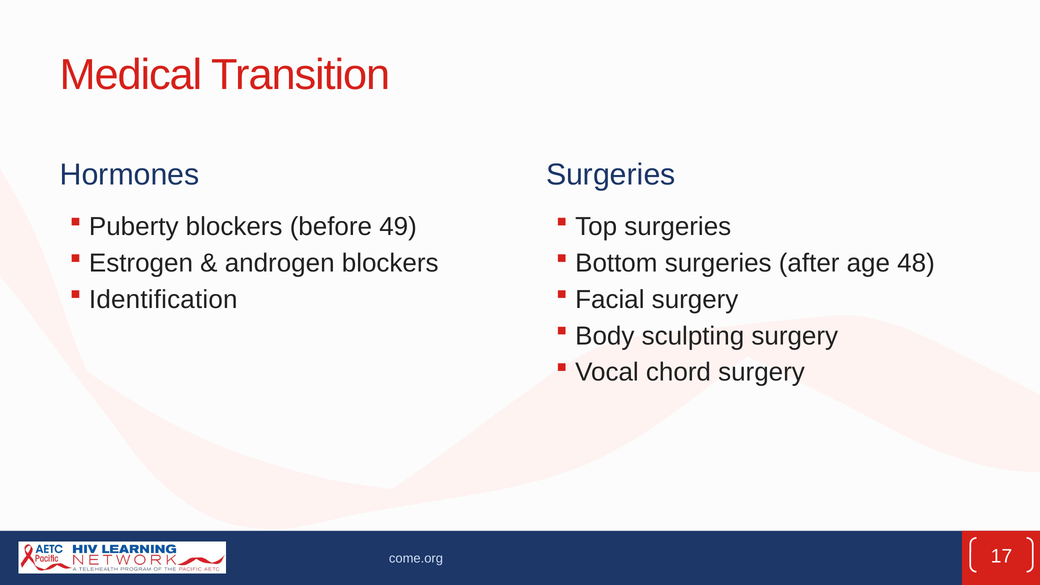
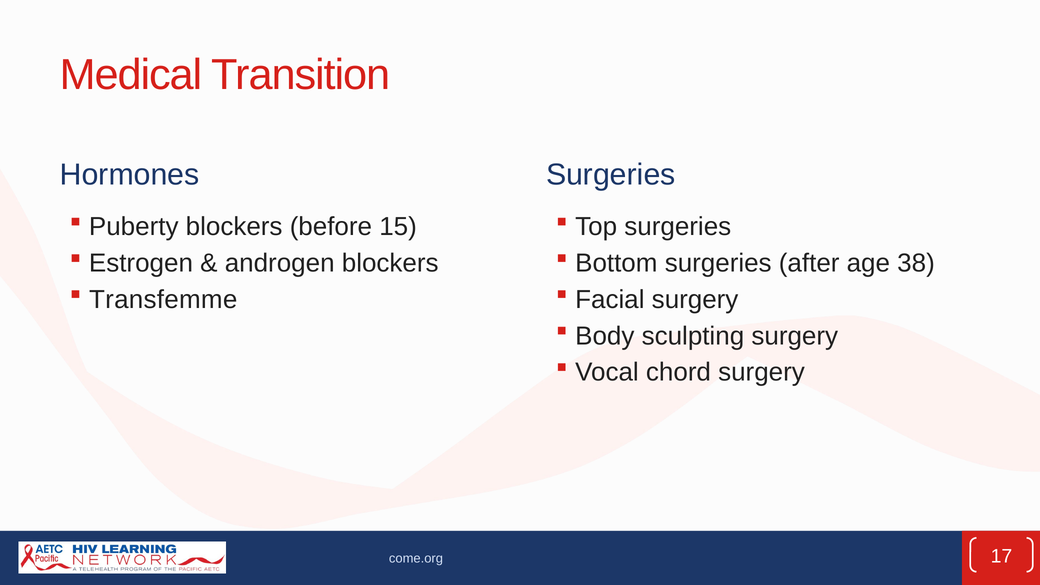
49: 49 -> 15 (398, 227)
48: 48 -> 38 (916, 263)
Identification: Identification -> Transfemme (163, 300)
